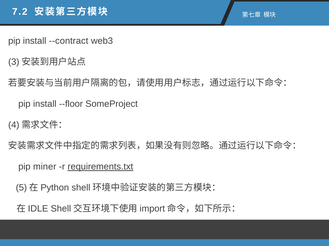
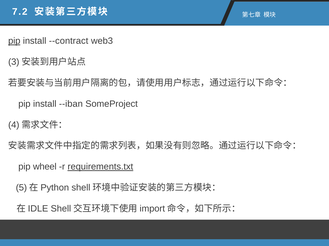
pip underline: none -> present (14, 41)
--floor: --floor -> --iban (71, 104)
miner: miner -> wheel (45, 167)
